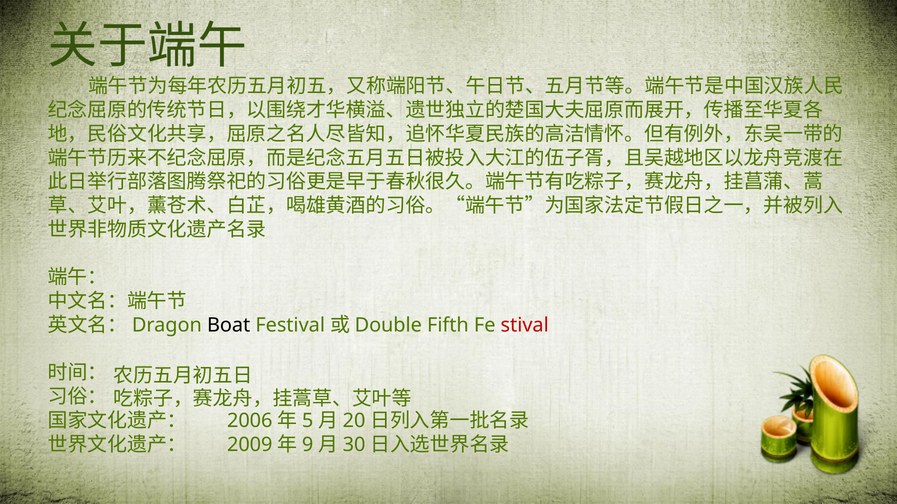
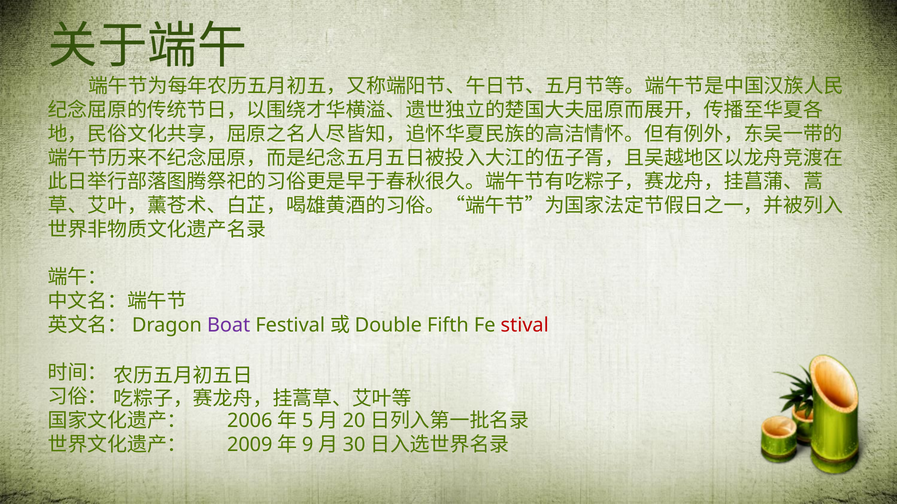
Boat colour: black -> purple (229, 325)
